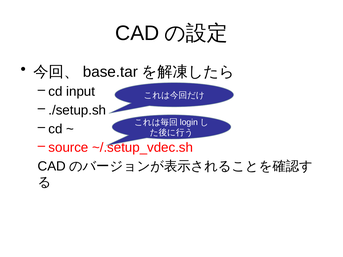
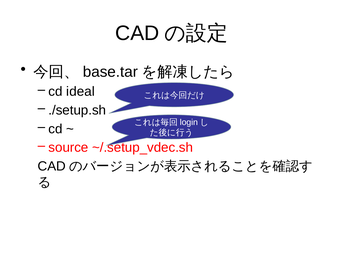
input: input -> ideal (81, 92)
